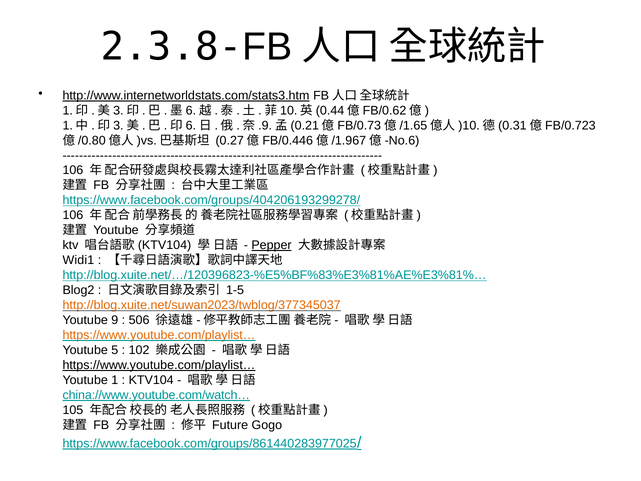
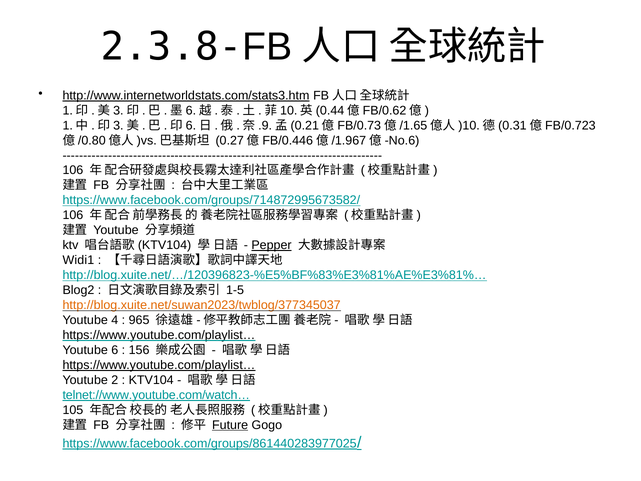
https://www.facebook.com/groups/404206193299278/: https://www.facebook.com/groups/404206193299278/ -> https://www.facebook.com/groups/714872995673582/ (211, 200)
9: 9 -> 4 (115, 320)
506: 506 -> 965 (139, 320)
https://www.youtube.com/playlist… colour: orange -> black (159, 335)
5: 5 -> 6 (115, 350)
102: 102 -> 156 (139, 350)
1: 1 -> 2 (115, 380)
china://www.youtube.com/watch…: china://www.youtube.com/watch… -> telnet://www.youtube.com/watch… (156, 395)
Future underline: none -> present (230, 425)
